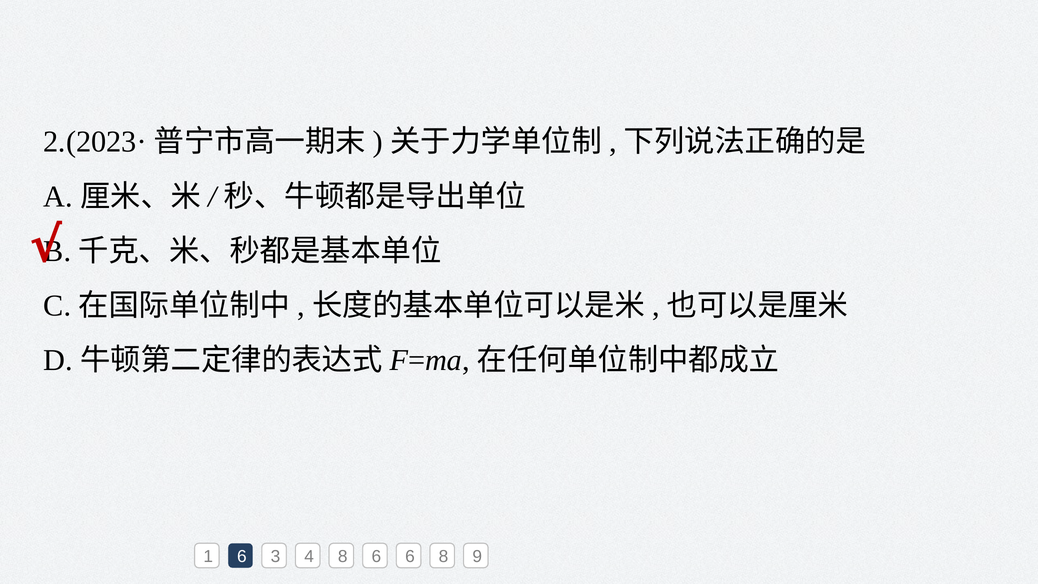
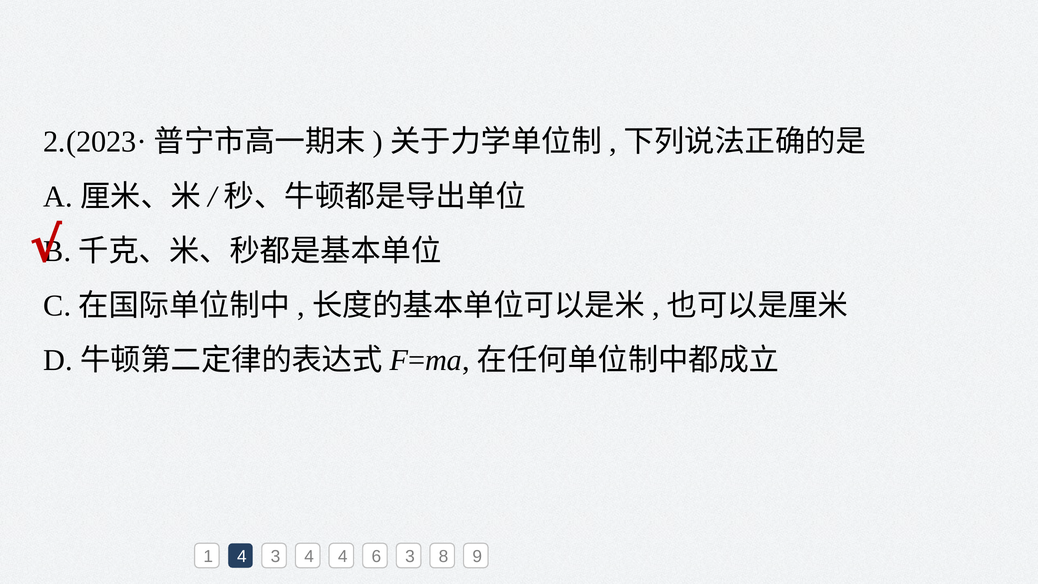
1 6: 6 -> 4 (242, 557)
4 8: 8 -> 4 (343, 557)
6 6: 6 -> 3 (410, 557)
